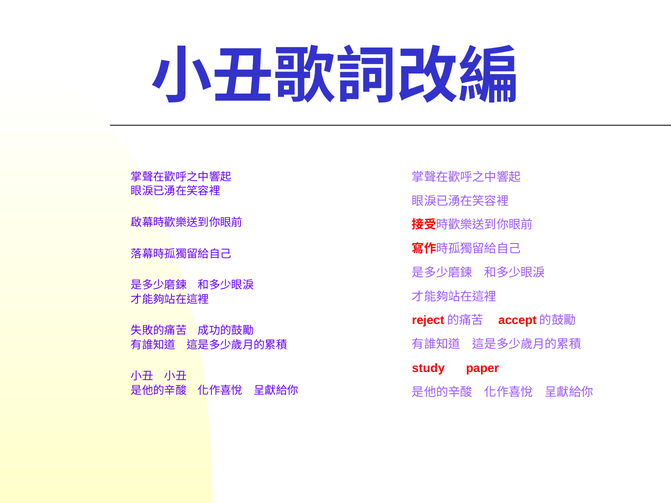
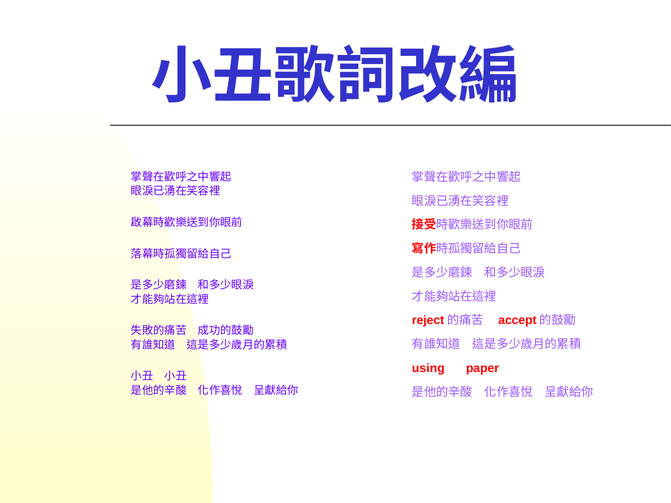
study: study -> using (428, 368)
